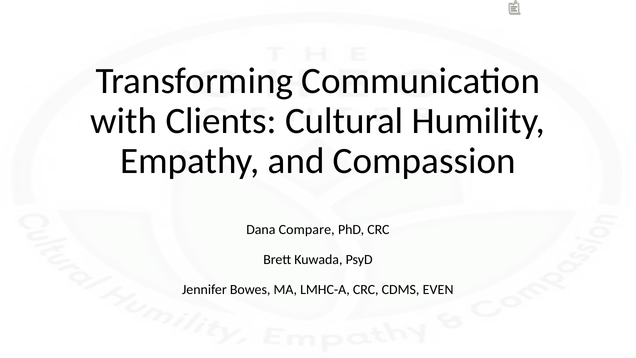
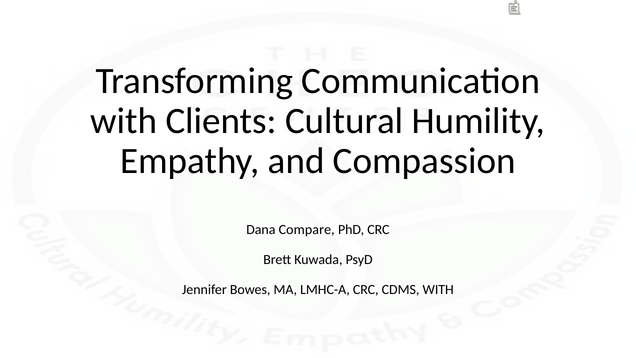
CDMS EVEN: EVEN -> WITH (438, 290)
